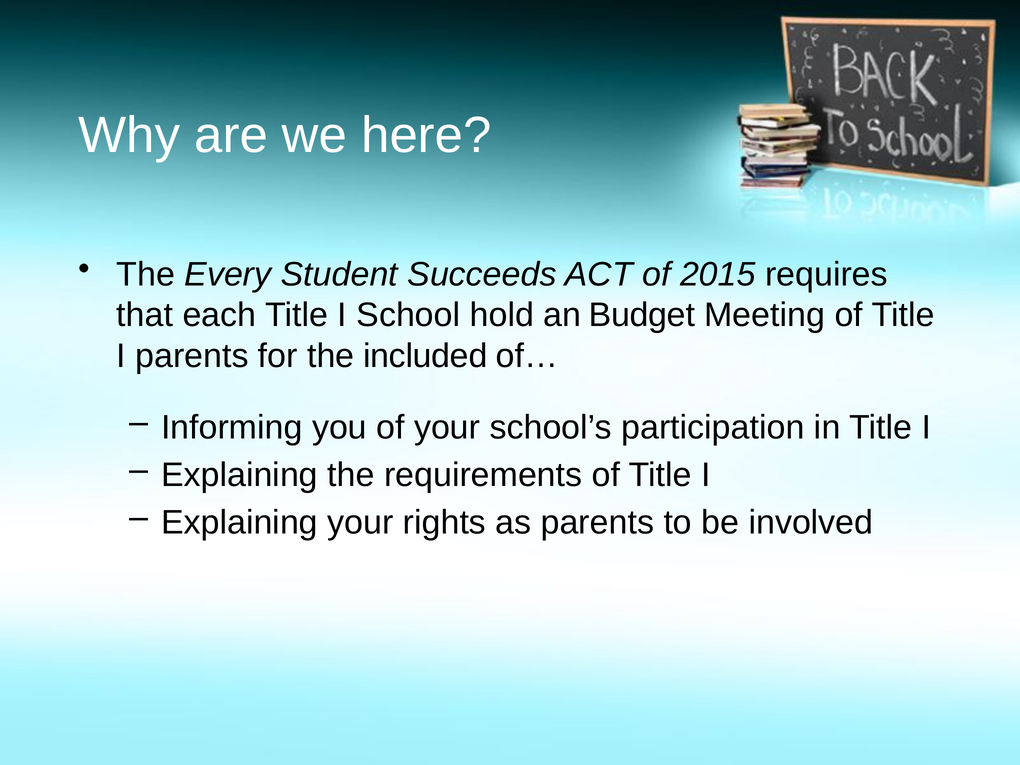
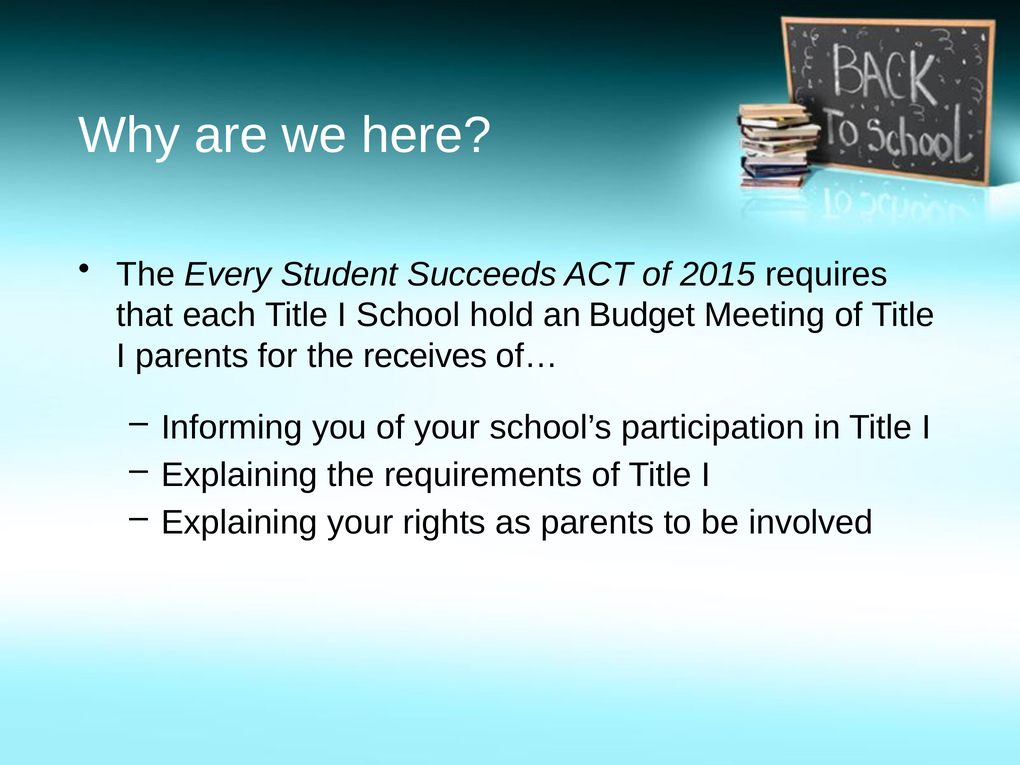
included: included -> receives (425, 356)
